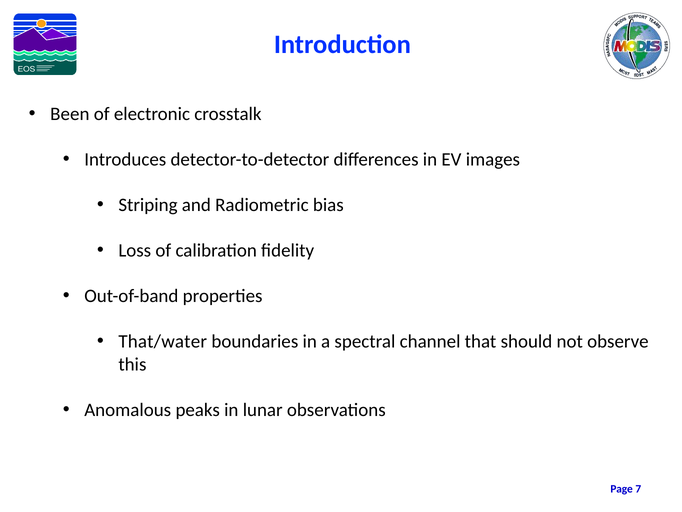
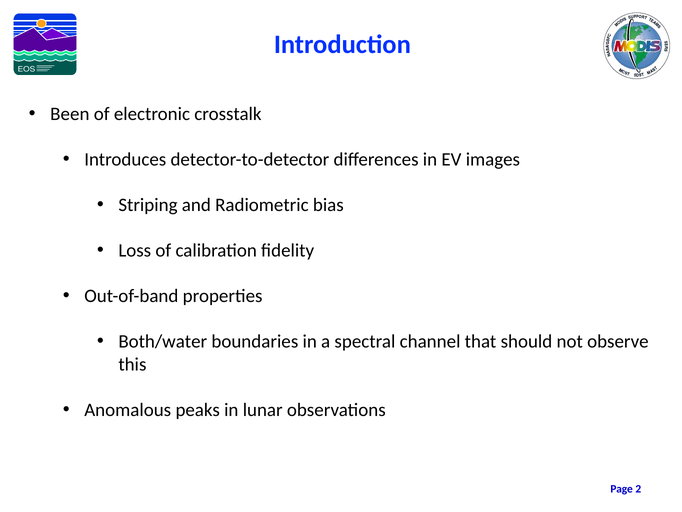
That/water: That/water -> Both/water (163, 341)
7: 7 -> 2 (638, 488)
